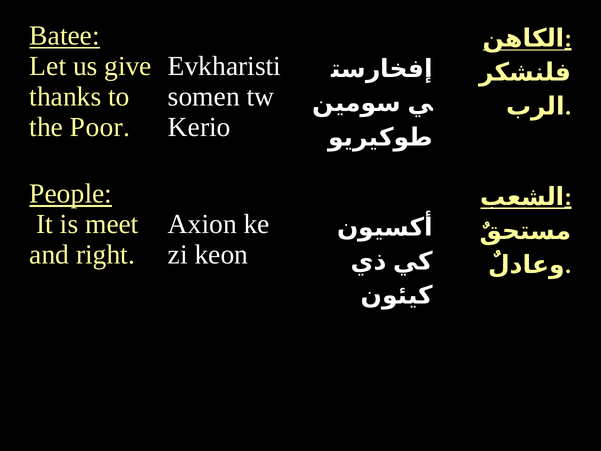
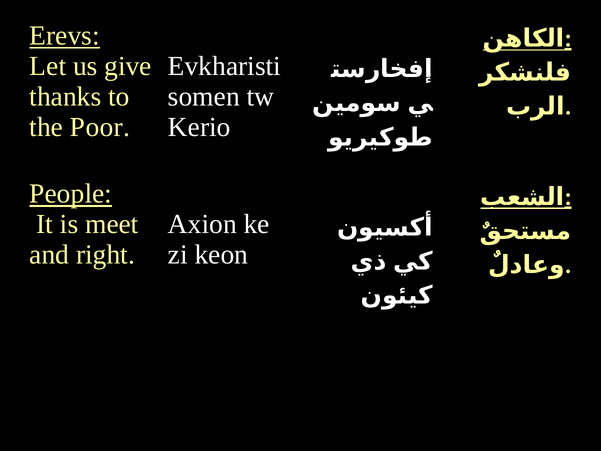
Batee: Batee -> Erevs (65, 35)
